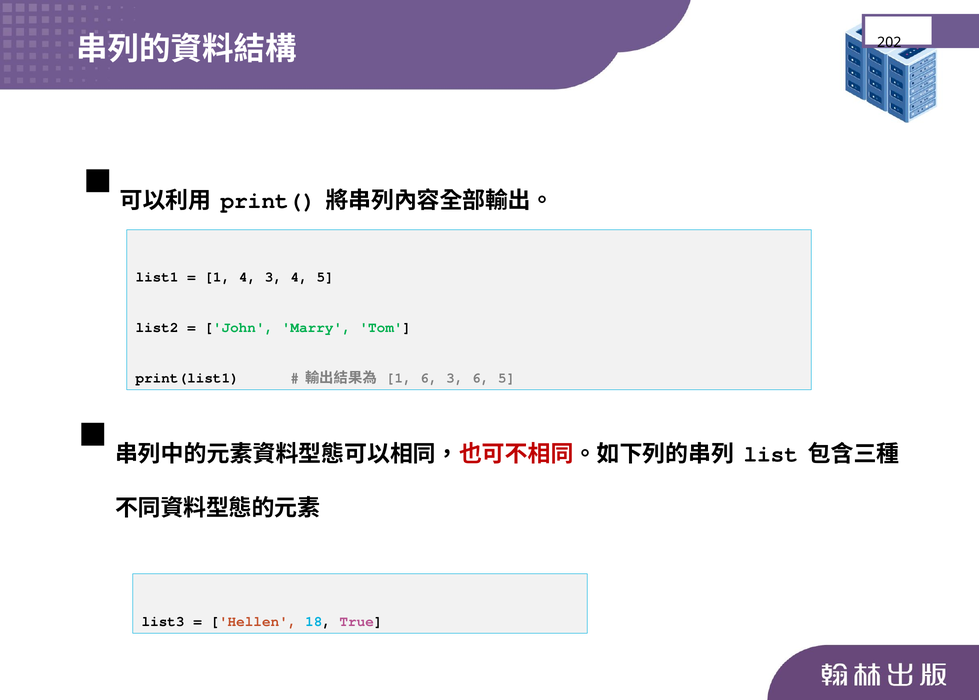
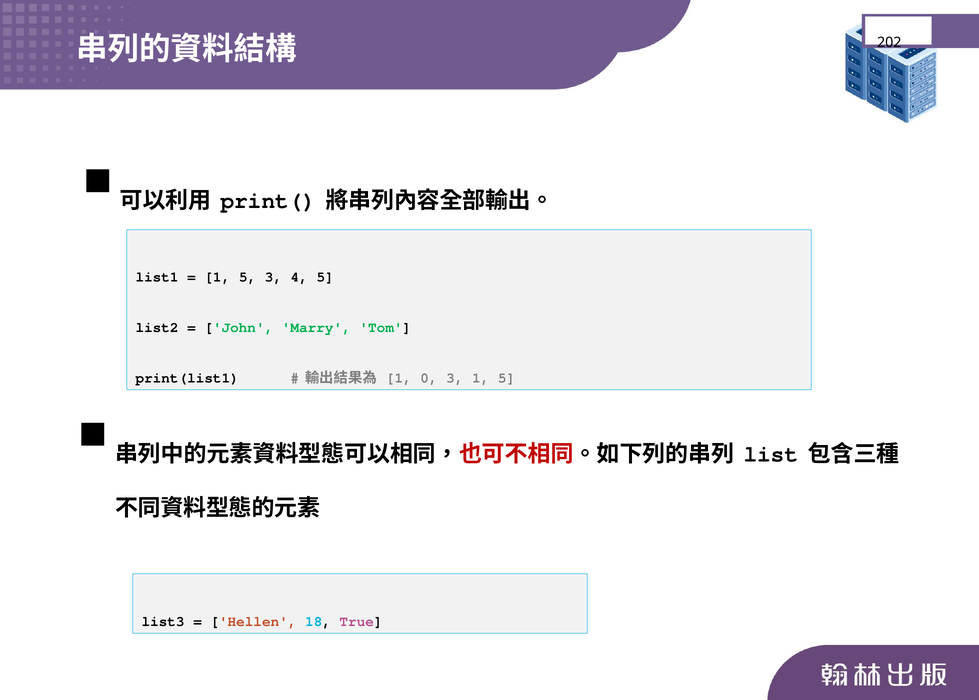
4: 4 -> 5 (248, 277)
1 6: 6 -> 0 (429, 378)
3 6: 6 -> 1 (481, 378)
